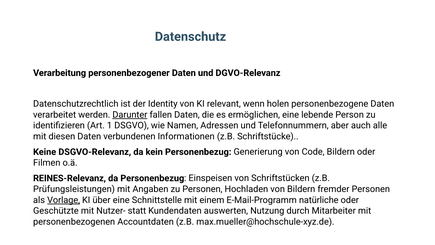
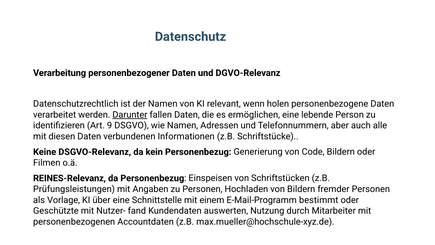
der Identity: Identity -> Namen (163, 104)
1: 1 -> 9 (110, 125)
Vorlage underline: present -> none (64, 200)
natürliche: natürliche -> bestimmt (319, 200)
statt: statt -> fand (137, 211)
